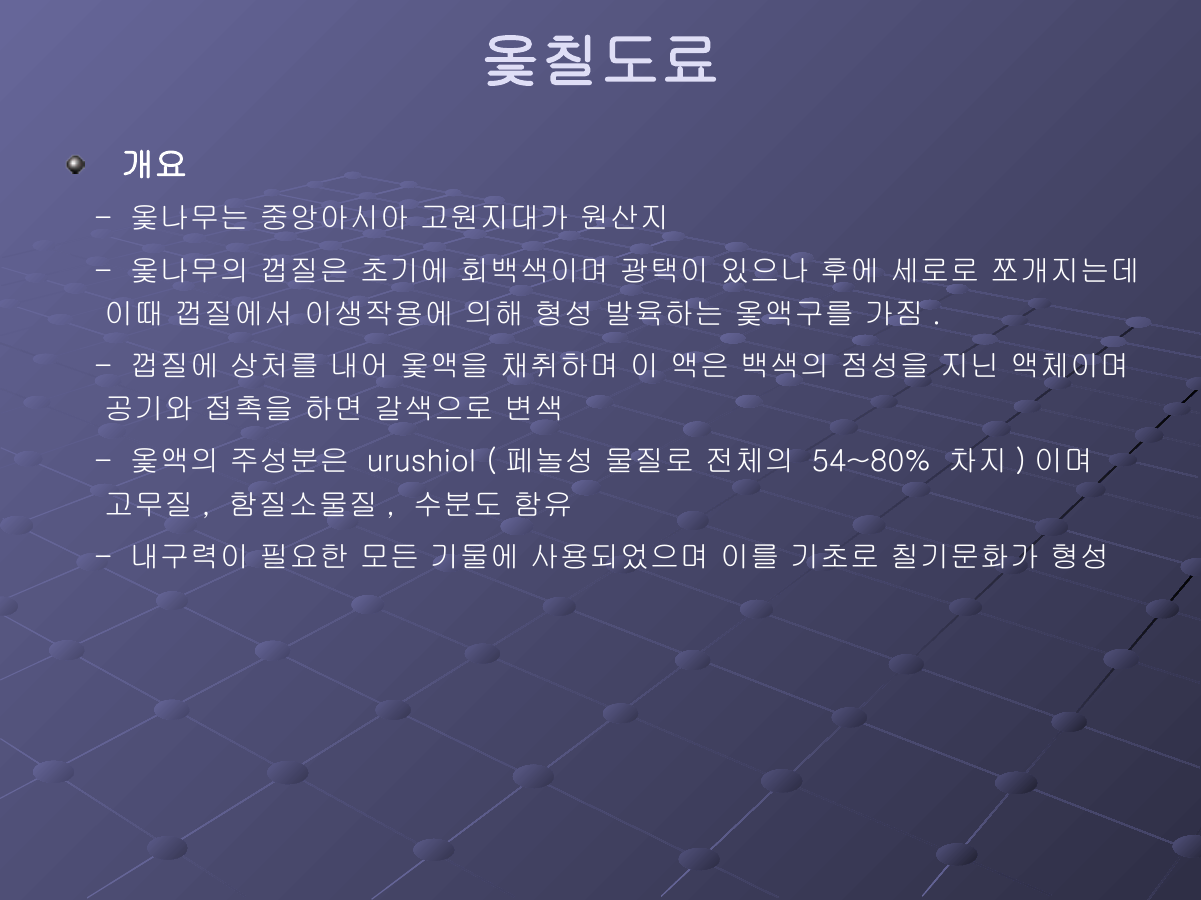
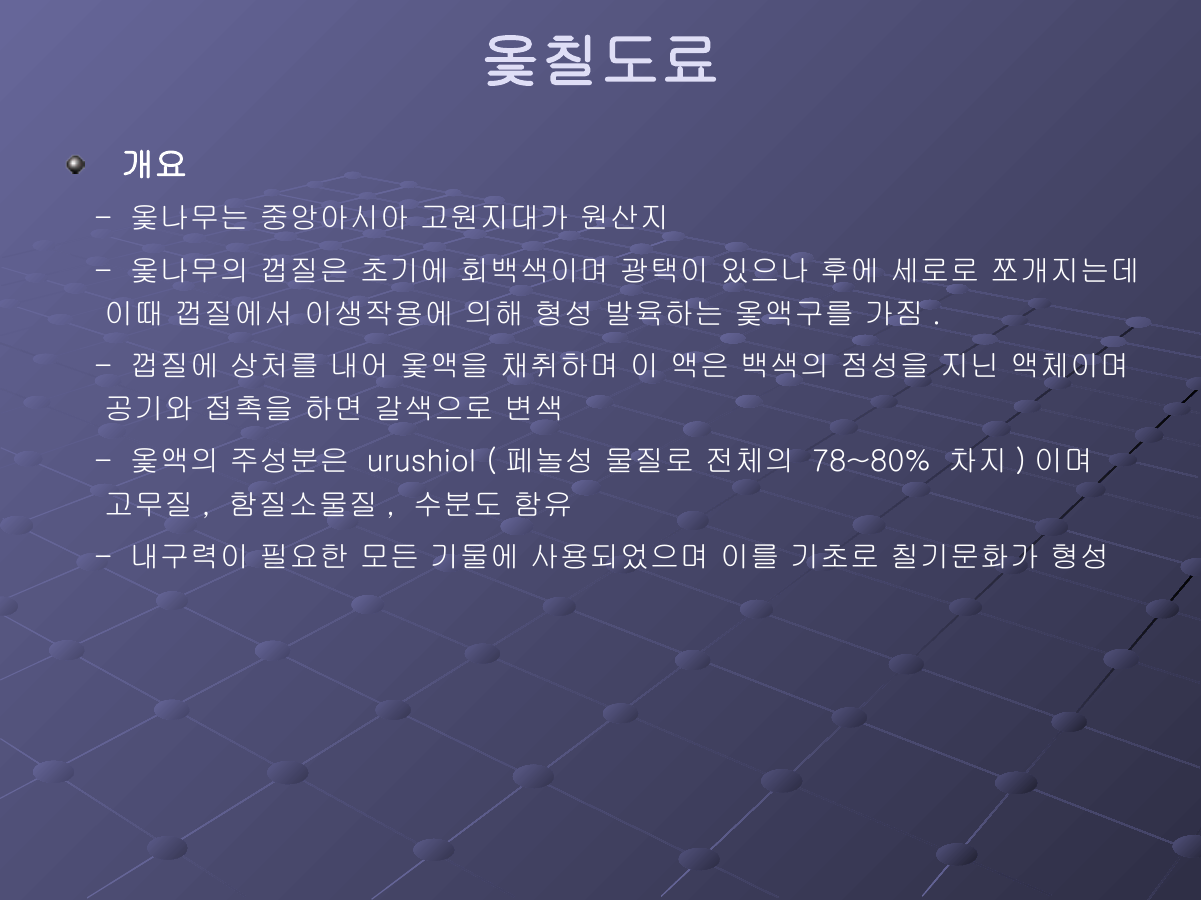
54~80%: 54~80% -> 78~80% (871, 462)
